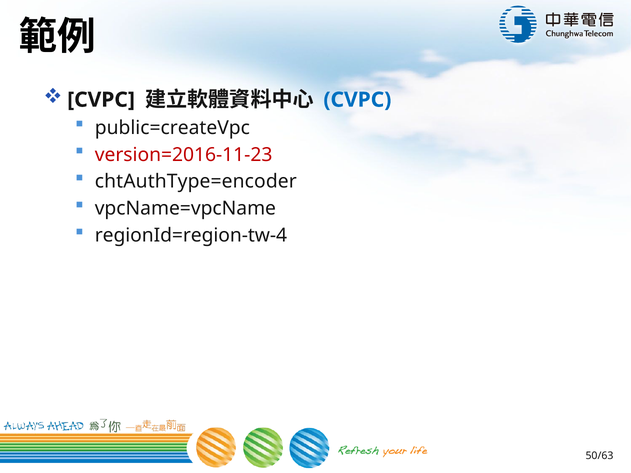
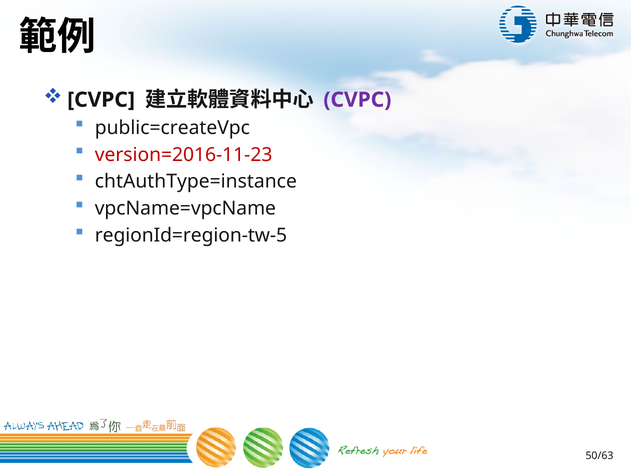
CVPC colour: blue -> purple (357, 100)
chtAuthType=encoder: chtAuthType=encoder -> chtAuthType=instance (196, 182)
regionId=region-tw-4: regionId=region-tw-4 -> regionId=region-tw-5 (191, 236)
